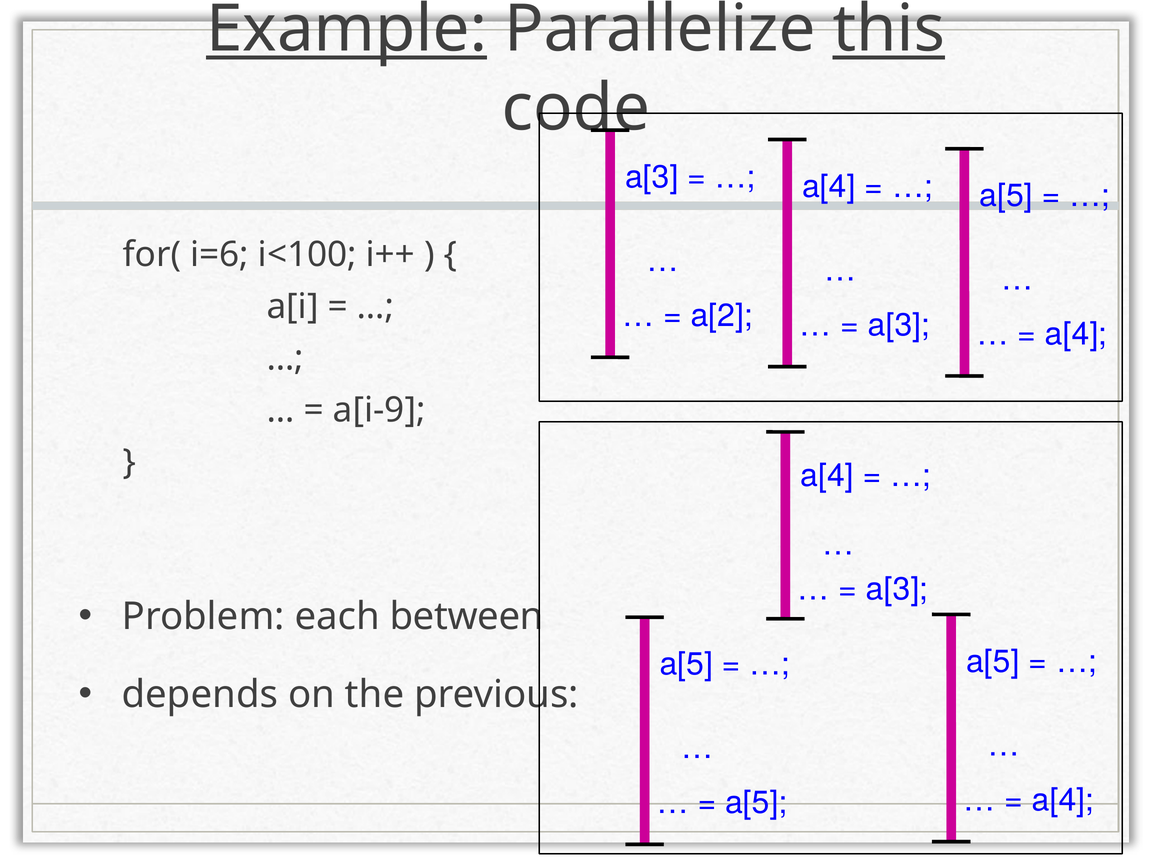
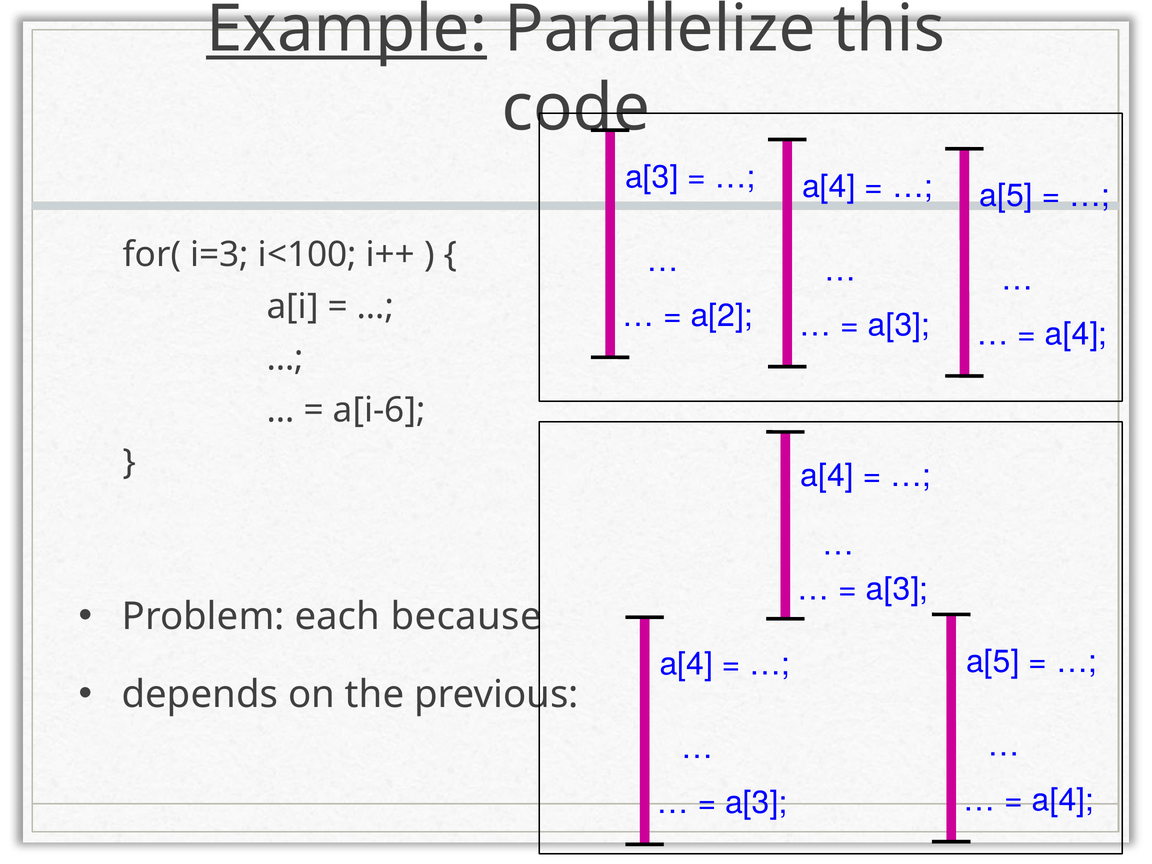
this underline: present -> none (889, 29)
i=6: i=6 -> i=3 (220, 255)
a[i-9: a[i-9 -> a[i-6 (379, 410)
between: between -> because (466, 616)
a[5: a[5 -> a[4 (686, 664)
a[5: a[5 -> a[3 (756, 803)
